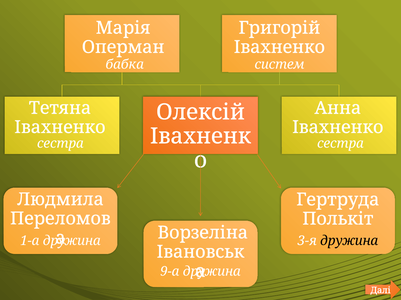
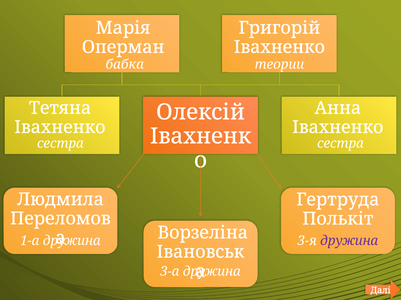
систем: систем -> теории (279, 65)
дружина colour: black -> purple (349, 241)
9-а: 9-а -> 3-а (170, 272)
